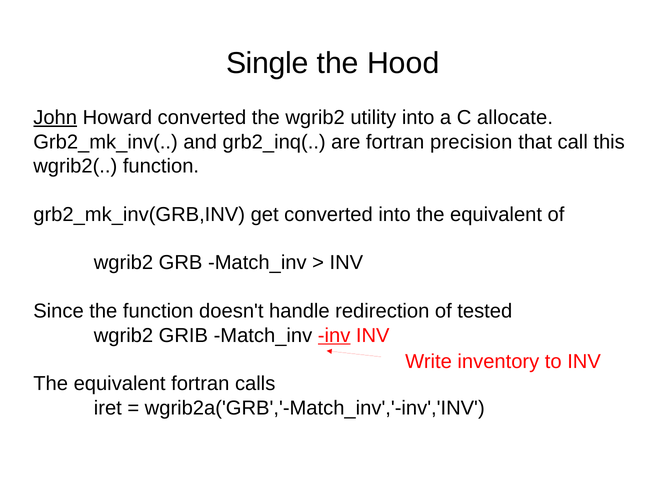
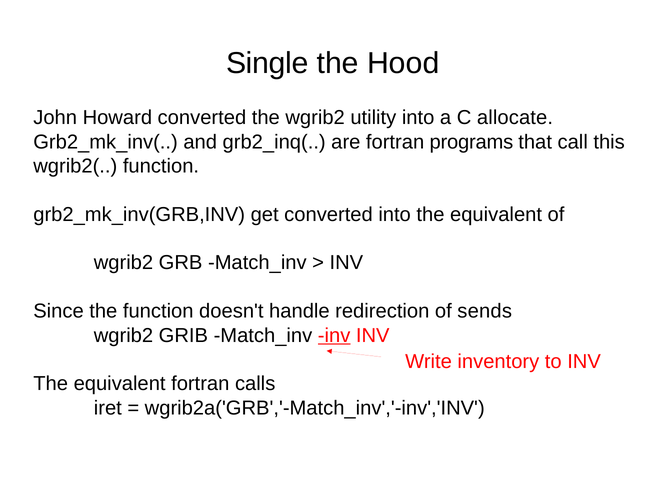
John underline: present -> none (55, 118)
precision: precision -> programs (471, 142)
tested: tested -> sends (485, 311)
